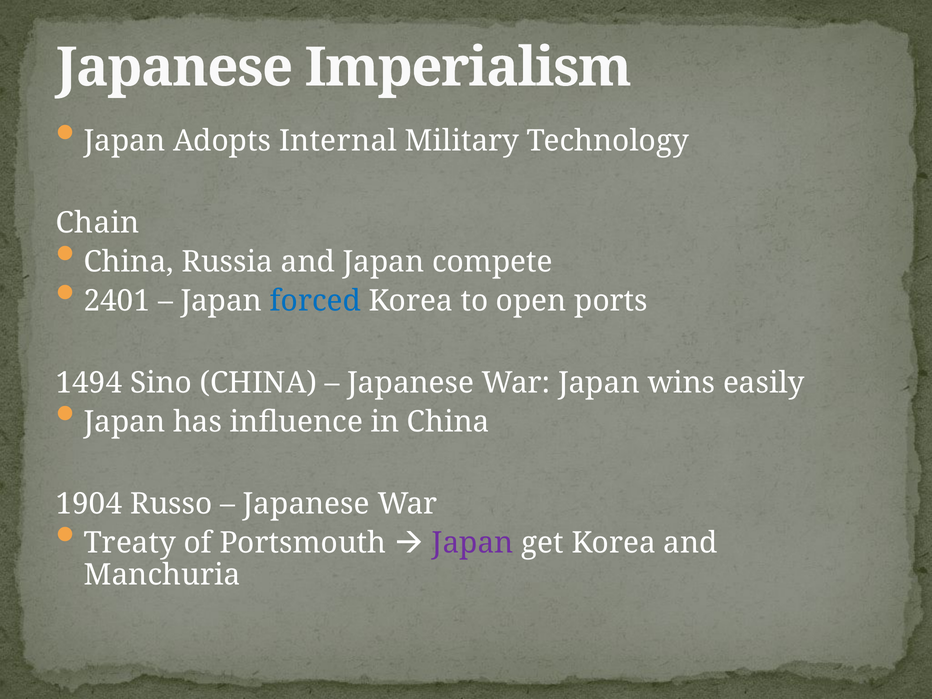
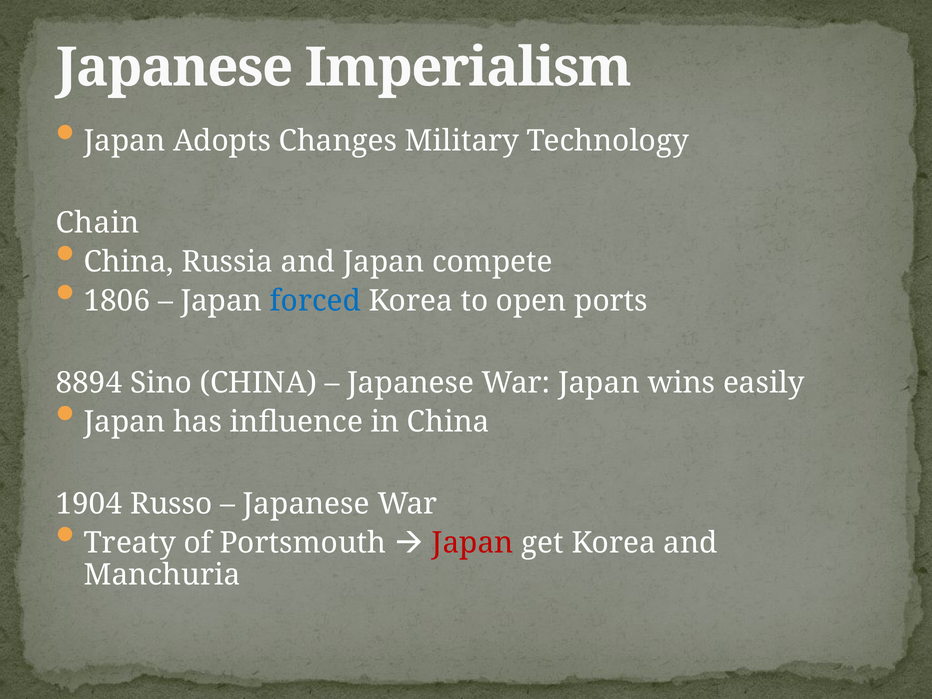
Internal: Internal -> Changes (338, 141)
2401: 2401 -> 1806 (117, 301)
1494: 1494 -> 8894 (89, 383)
Japan colour: purple -> red (473, 543)
